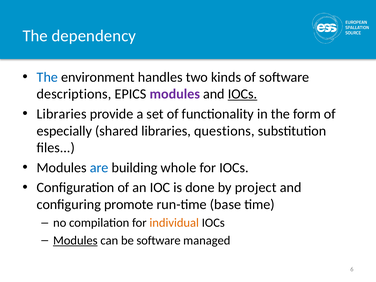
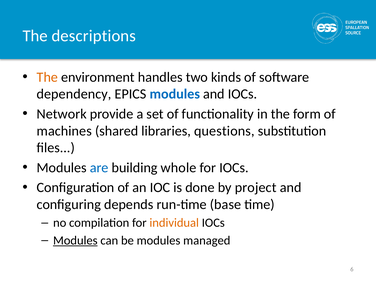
dependency: dependency -> descriptions (94, 36)
The colour: blue -> orange (47, 77)
descriptions: descriptions -> dependency (74, 94)
modules colour: purple -> blue (175, 94)
IOCs underline: present -> none (243, 94)
Libraries: Libraries -> Network (62, 114)
especially: especially -> machines (64, 131)
promote: promote -> depends (129, 204)
be software: software -> modules (158, 240)
